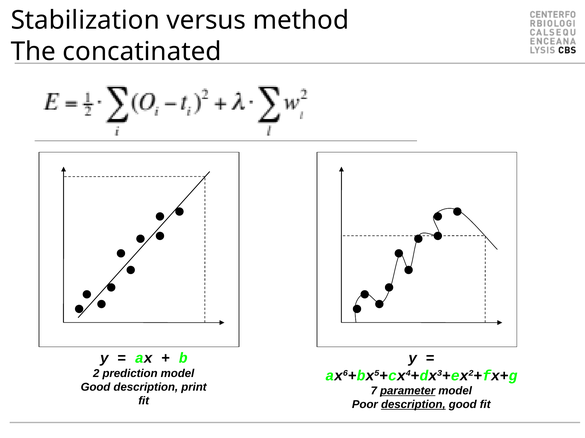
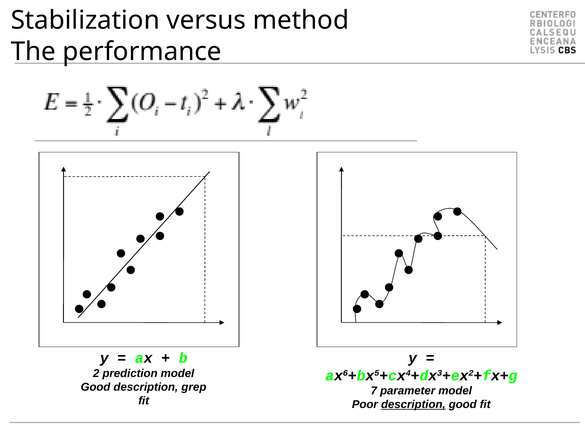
concatinated: concatinated -> performance (142, 52)
print: print -> grep (194, 388)
parameter underline: present -> none (408, 392)
